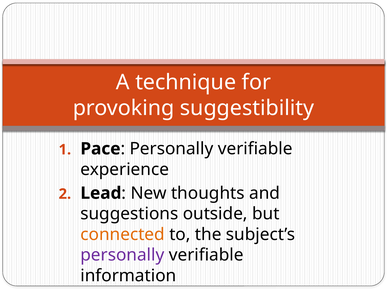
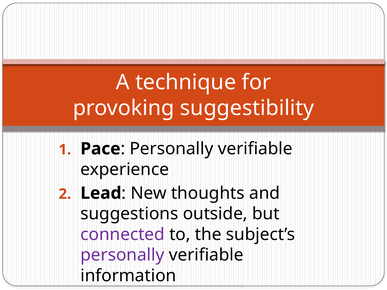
connected colour: orange -> purple (123, 235)
